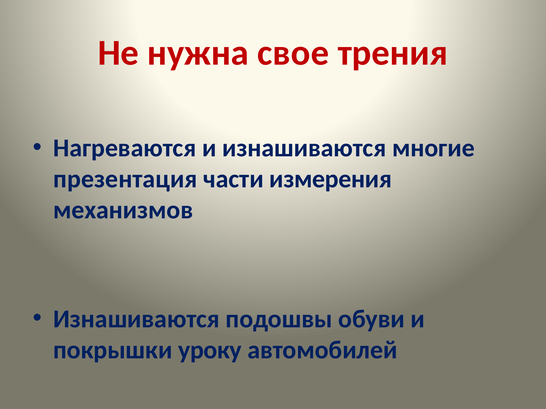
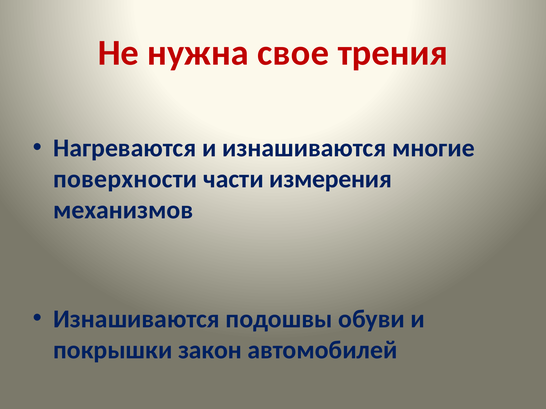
презентация: презентация -> поверхности (125, 179)
уроку: уроку -> закон (210, 350)
